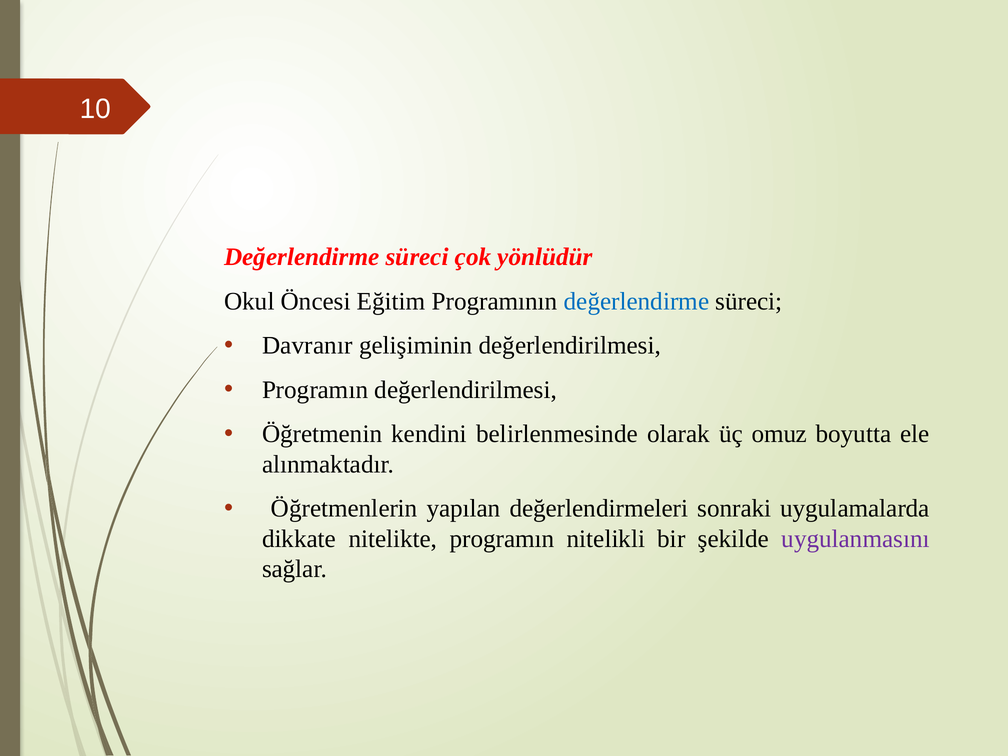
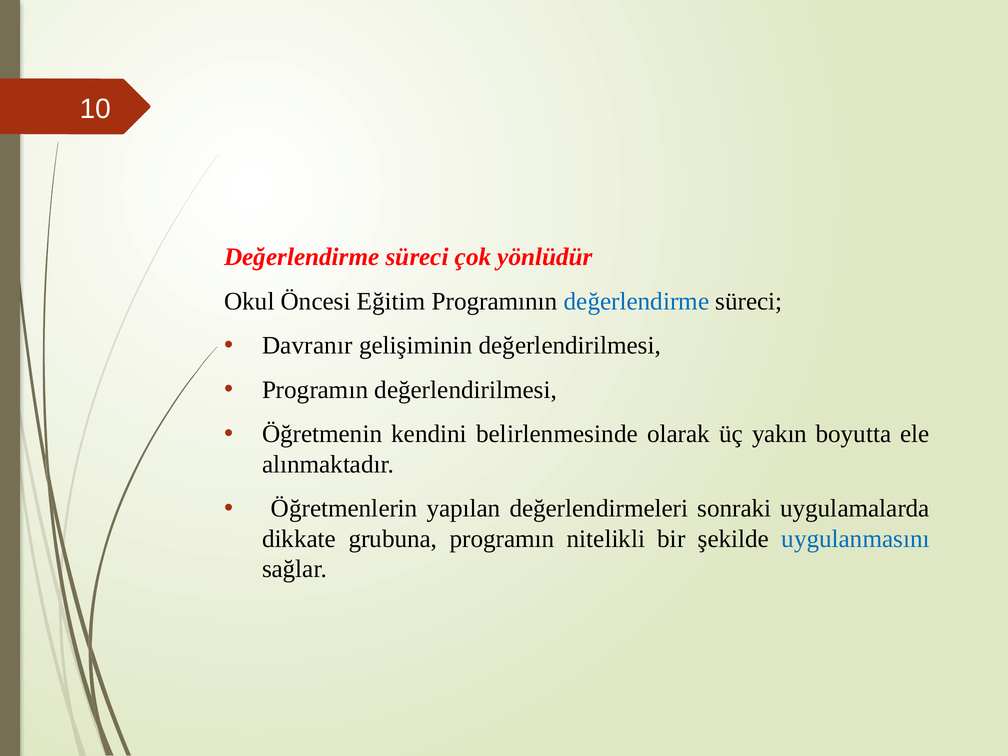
omuz: omuz -> yakın (780, 434)
nitelikte: nitelikte -> grubuna (393, 539)
uygulanmasını colour: purple -> blue (856, 539)
